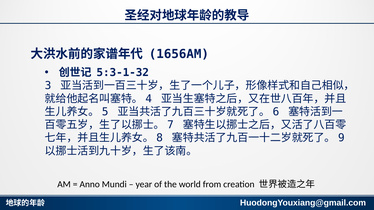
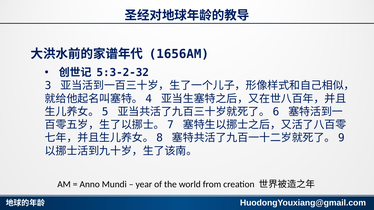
5:3-1-32: 5:3-1-32 -> 5:3-2-32 (123, 73)
